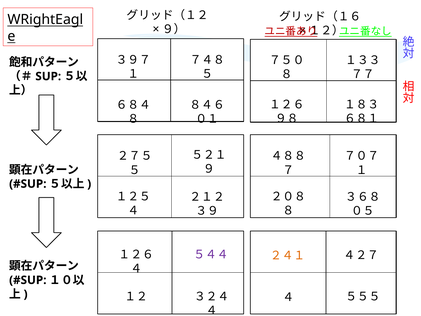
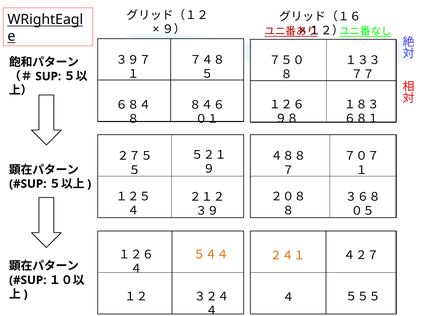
５４４ colour: purple -> orange (211, 255)
